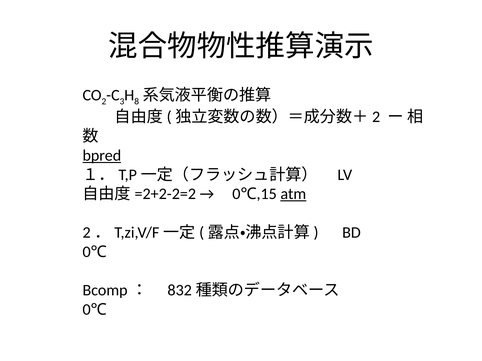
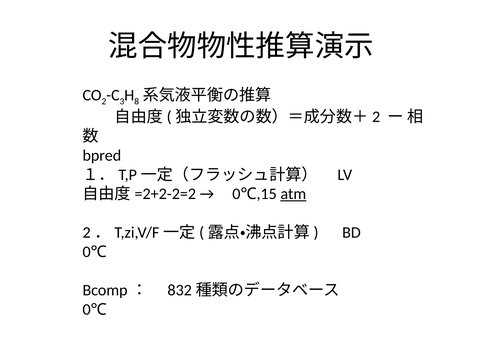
bpred underline: present -> none (102, 156)
